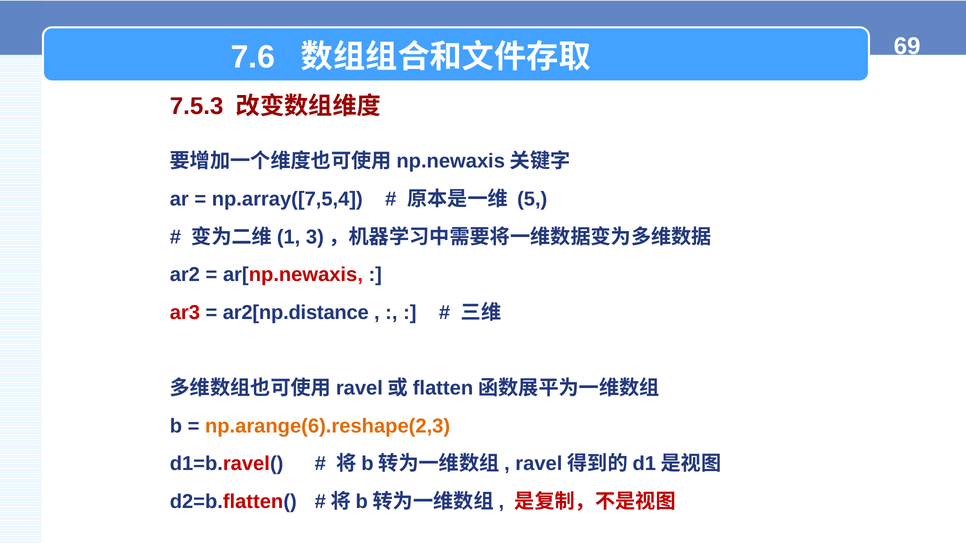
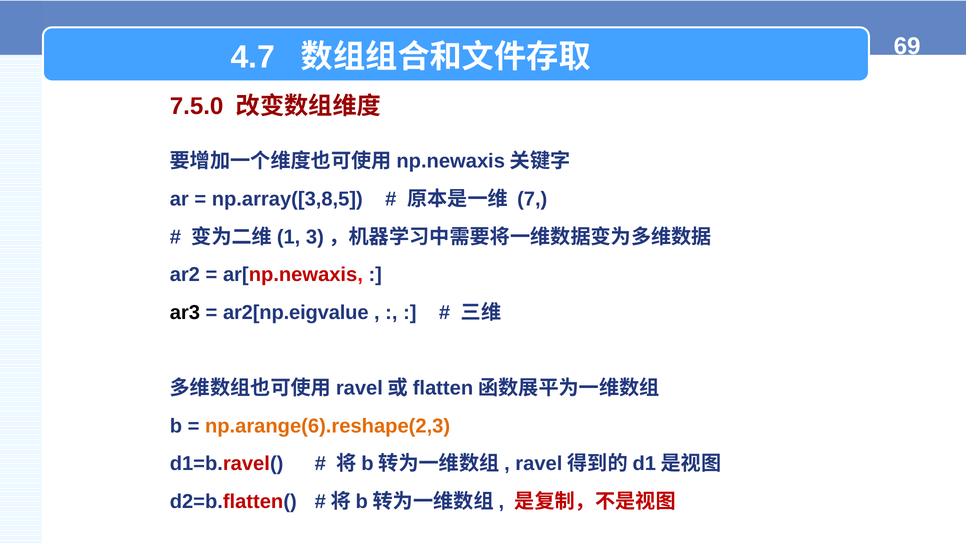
7.6: 7.6 -> 4.7 (253, 57)
7.5.3: 7.5.3 -> 7.5.0 (197, 106)
np.array([7,5,4: np.array([7,5,4 -> np.array([3,8,5 (287, 199)
5: 5 -> 7 (532, 199)
ar3 colour: red -> black (185, 313)
ar2[np.distance: ar2[np.distance -> ar2[np.eigvalue (296, 313)
